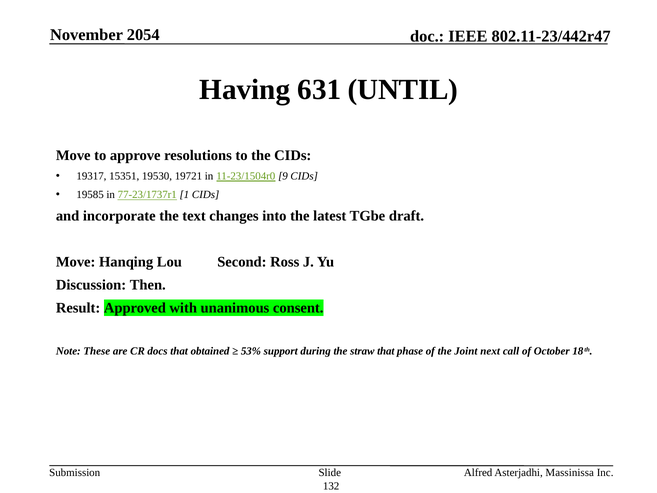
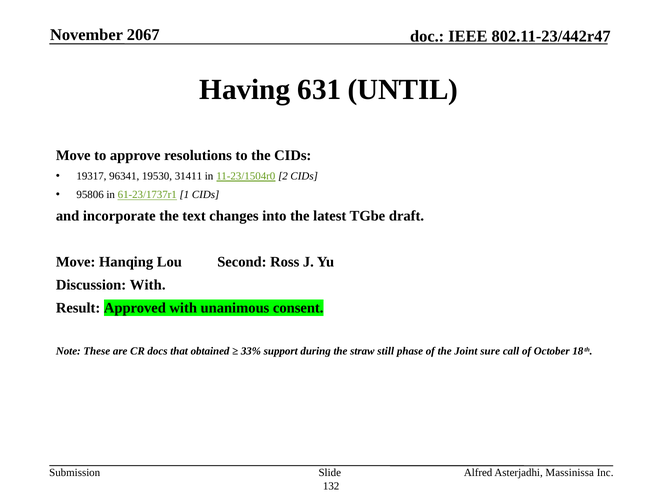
2054: 2054 -> 2067 (143, 35)
15351: 15351 -> 96341 (124, 176)
19721: 19721 -> 31411 (188, 176)
9: 9 -> 2 (283, 176)
19585: 19585 -> 95806 (90, 195)
77-23/1737r1: 77-23/1737r1 -> 61-23/1737r1 (147, 195)
Discussion Then: Then -> With (148, 285)
53%: 53% -> 33% (251, 351)
straw that: that -> still (386, 351)
next: next -> sure (490, 351)
